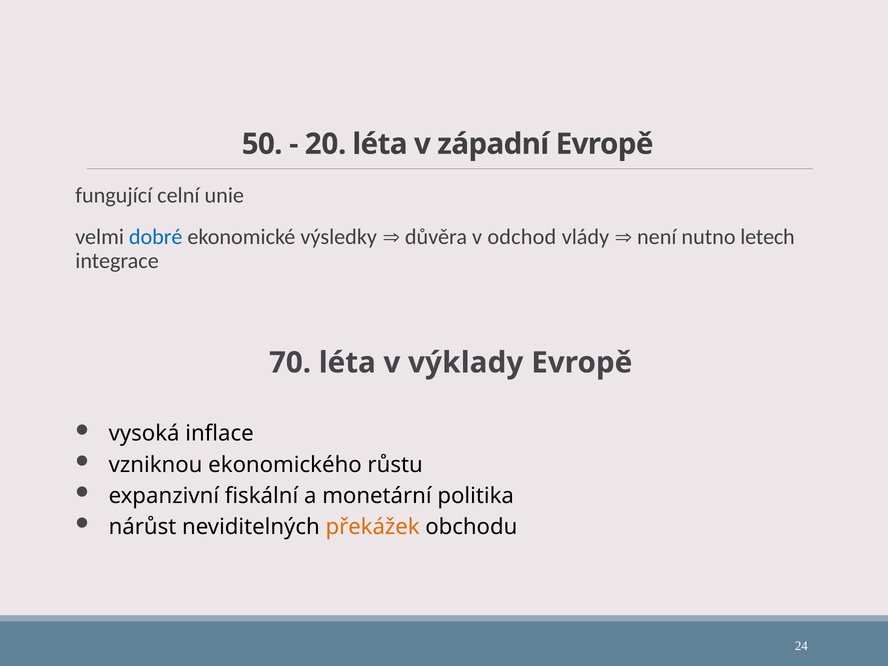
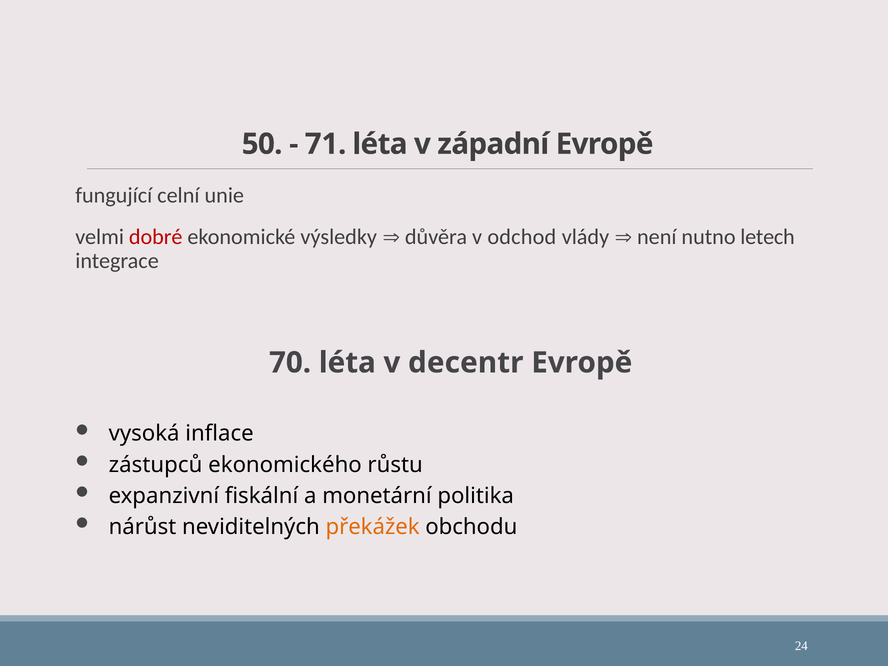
20: 20 -> 71 (326, 144)
dobré colour: blue -> red (156, 237)
výklady: výklady -> decentr (466, 363)
vzniknou: vzniknou -> zástupců (156, 465)
